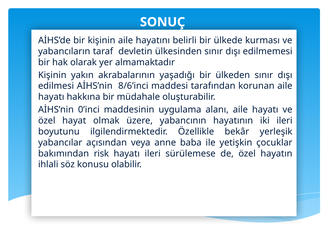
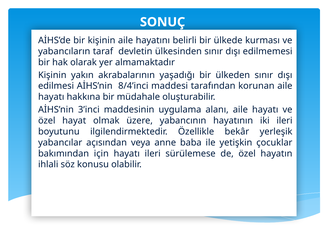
8/6’inci: 8/6’inci -> 8/4’inci (133, 86)
0’inci: 0’inci -> 3’inci (89, 110)
risk: risk -> için (101, 154)
